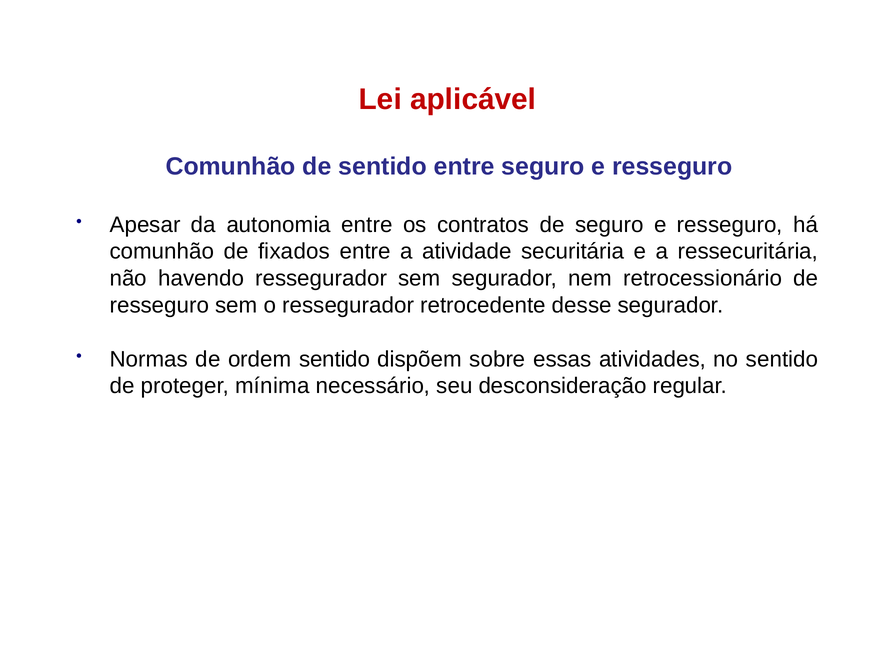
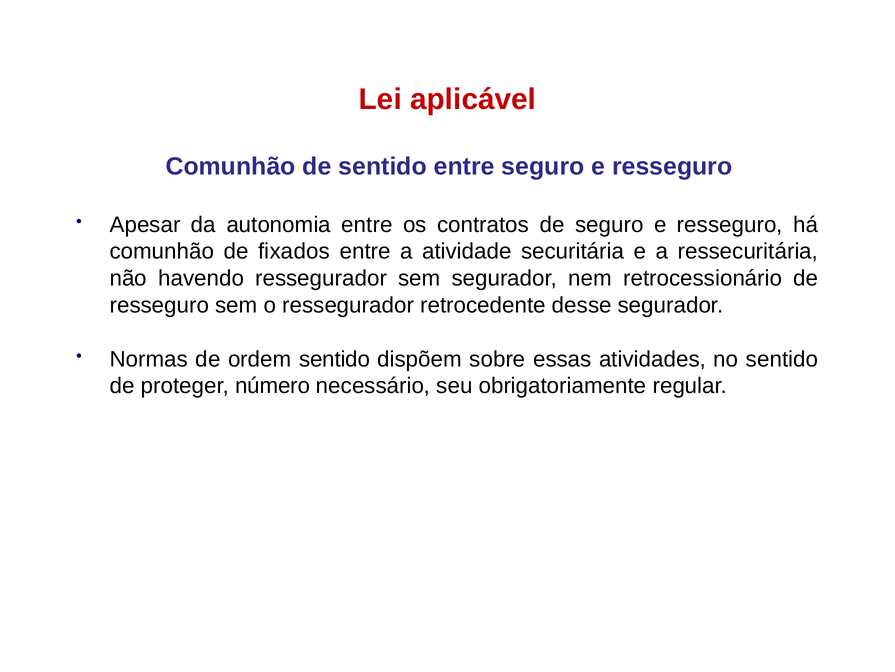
mínima: mínima -> número (273, 386)
desconsideração: desconsideração -> obrigatoriamente (563, 386)
